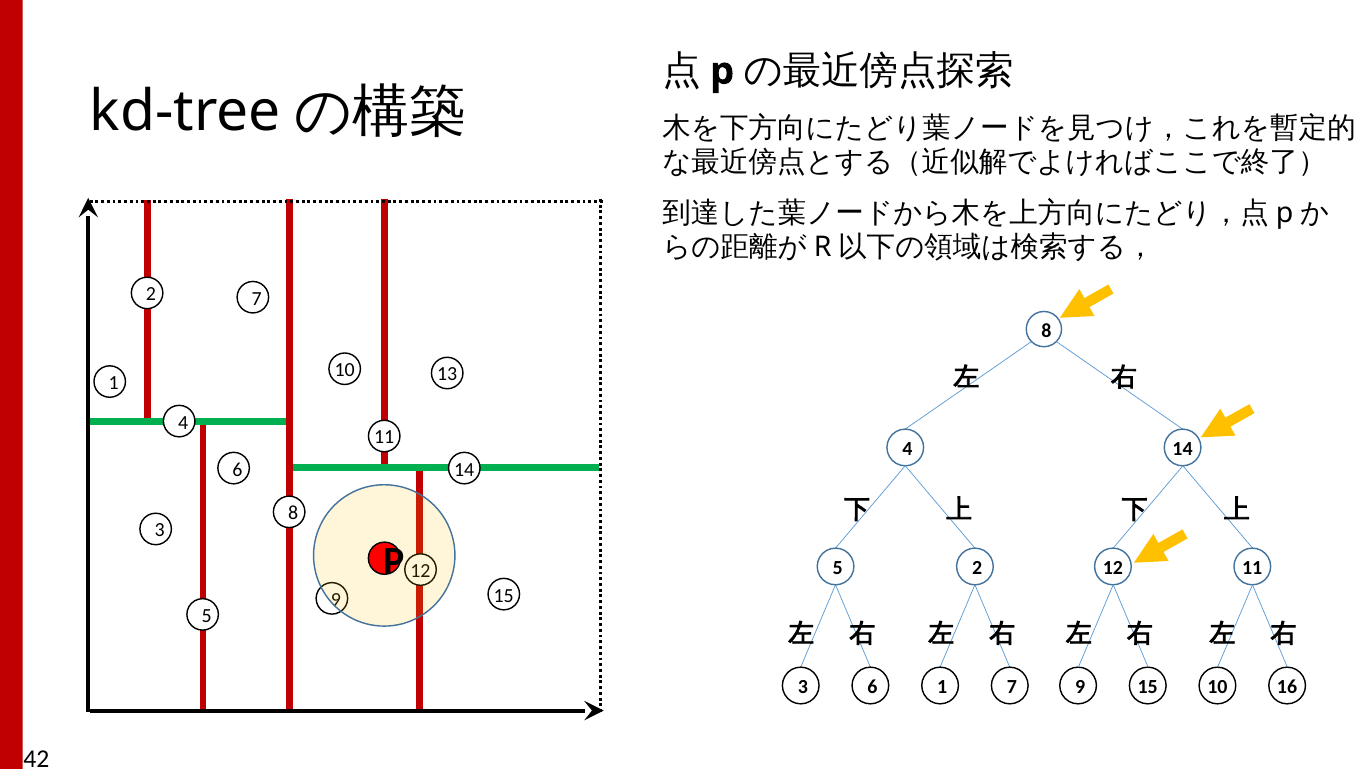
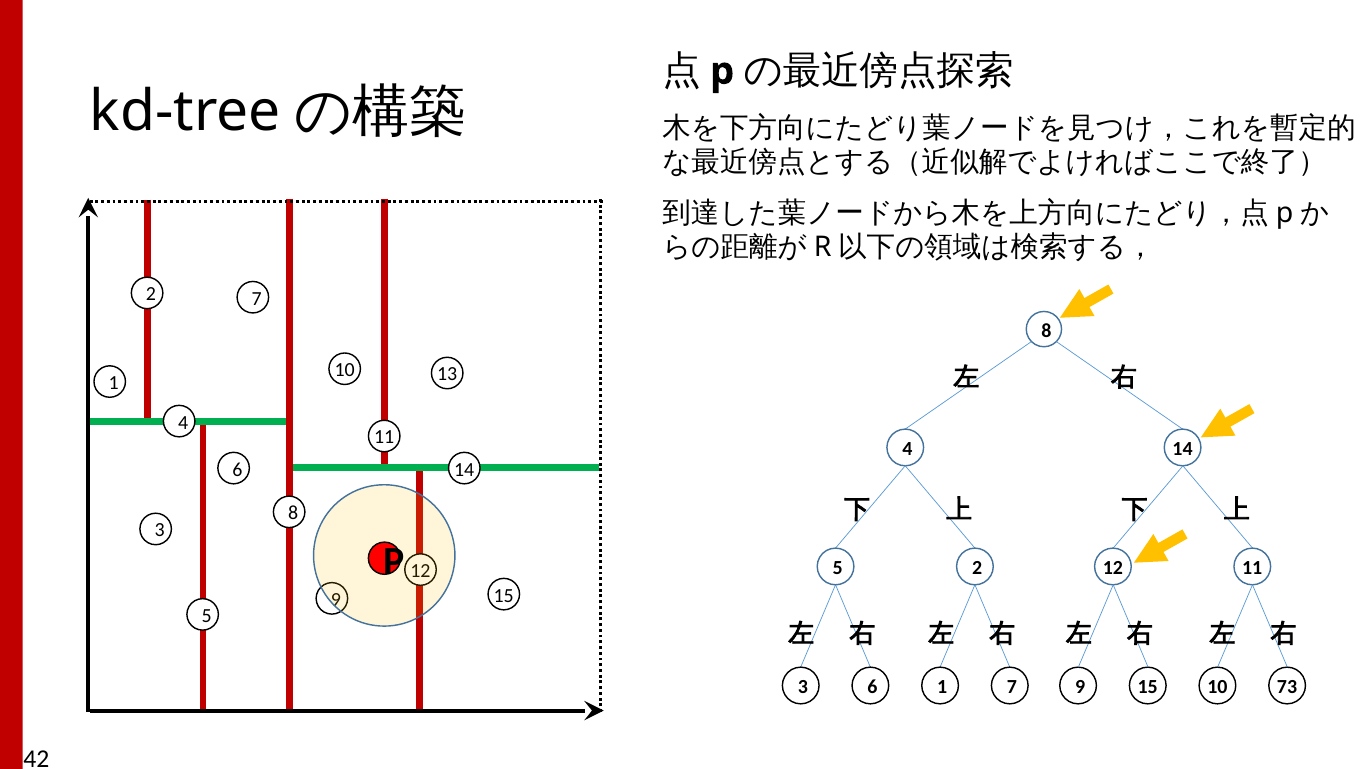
16: 16 -> 73 (1287, 687)
